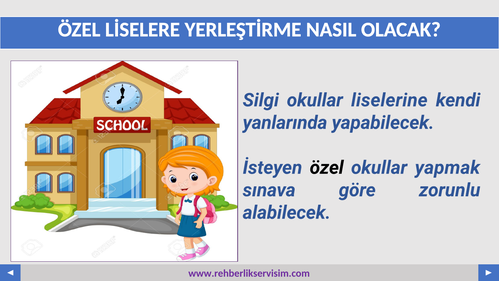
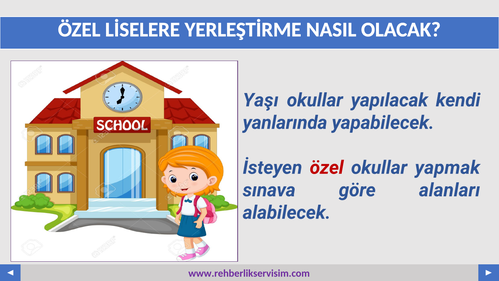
Silgi: Silgi -> Yaşı (261, 100)
liselerine: liselerine -> yapılacak (389, 100)
özel colour: black -> red (327, 167)
zorunlu: zorunlu -> alanları (450, 190)
